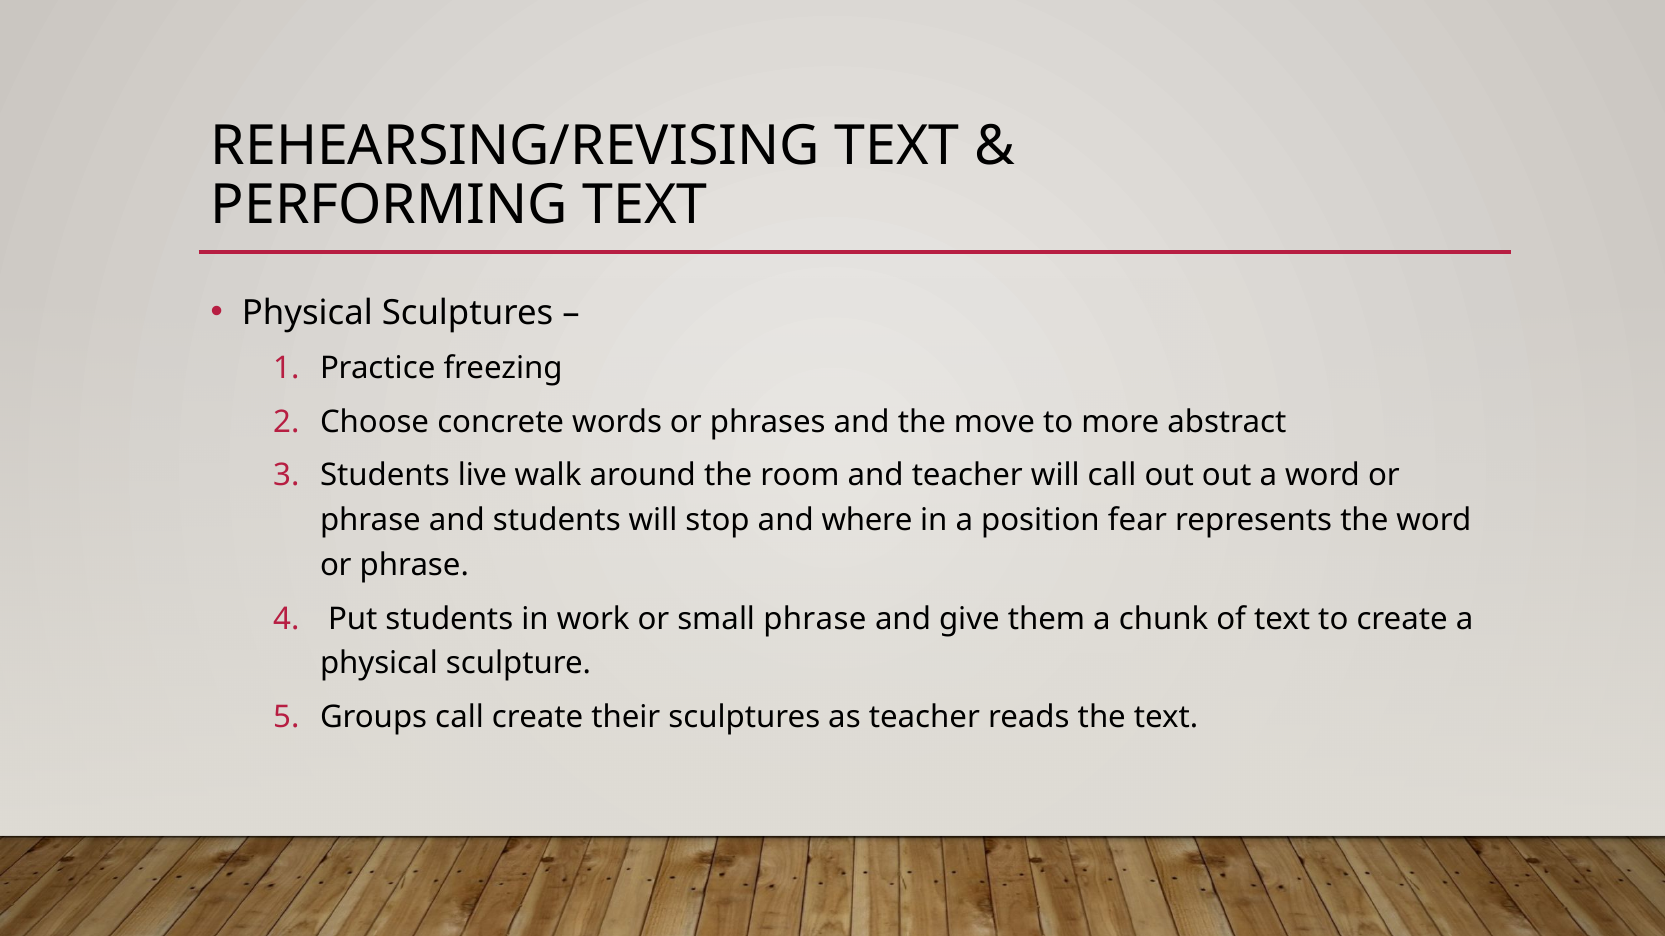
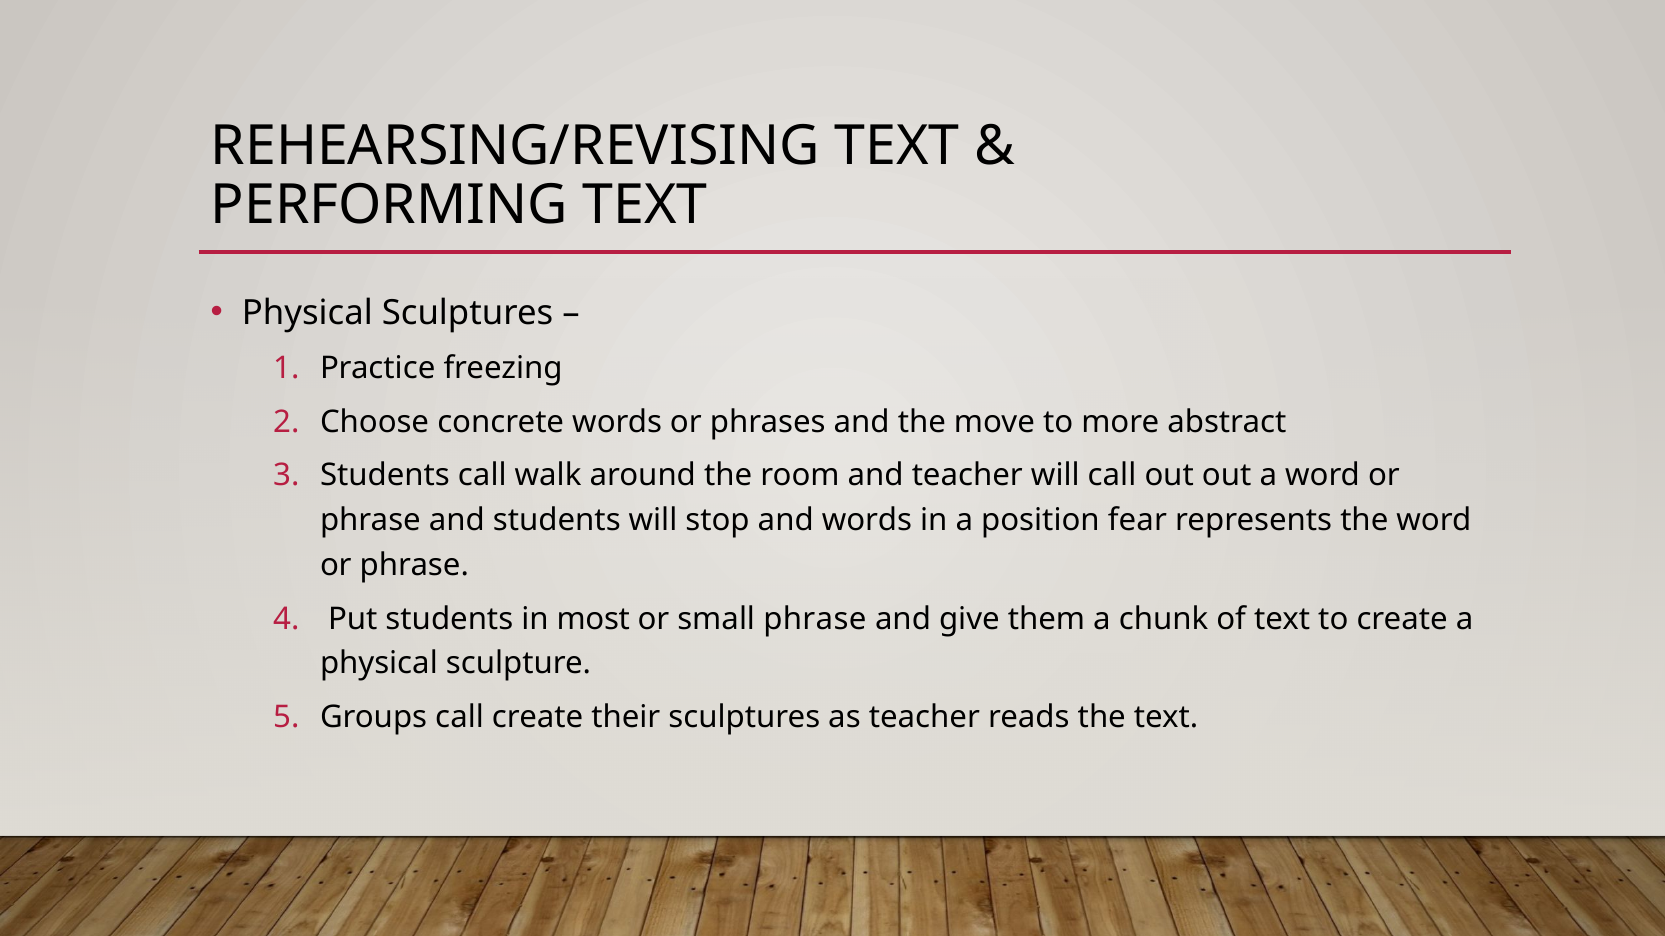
Students live: live -> call (482, 476)
and where: where -> words (867, 521)
work: work -> most (593, 619)
